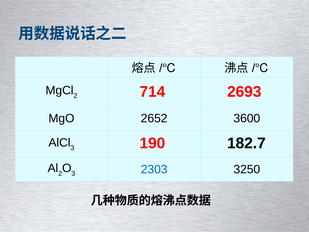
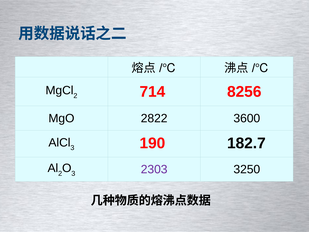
2693: 2693 -> 8256 (244, 92)
2652: 2652 -> 2822 (154, 118)
2303 colour: blue -> purple (154, 169)
